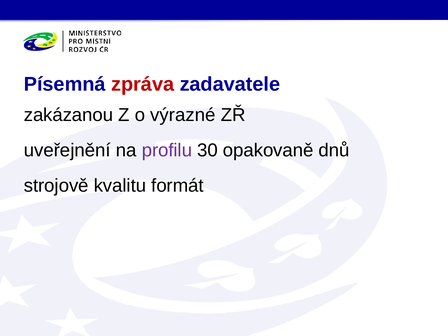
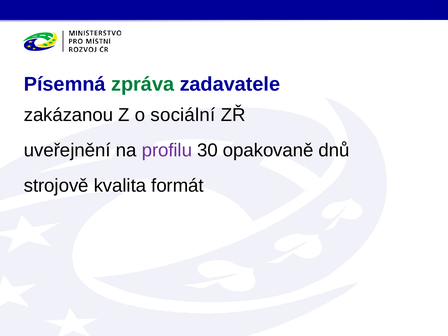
zpráva colour: red -> green (143, 84)
výrazné: výrazné -> sociální (183, 115)
kvalitu: kvalitu -> kvalita (120, 186)
